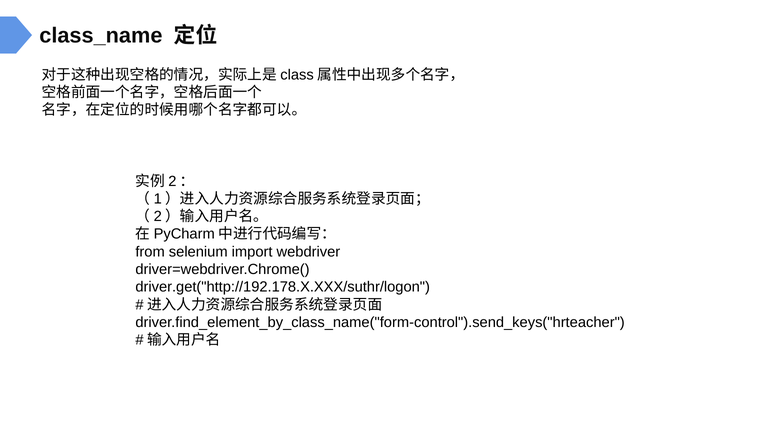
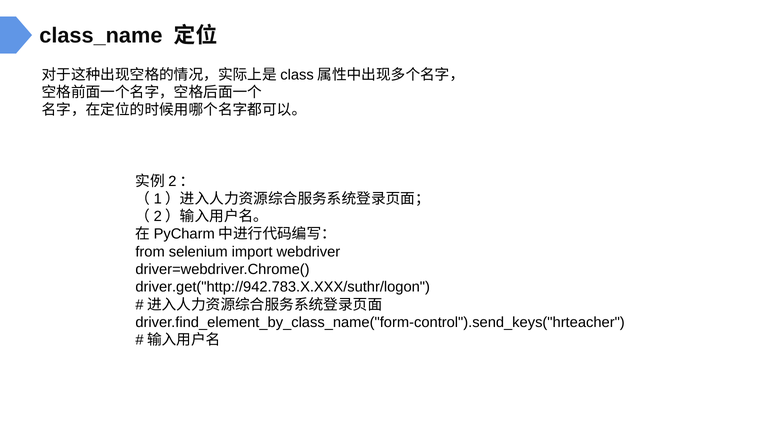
driver.get("http://192.178.X.XXX/suthr/logon: driver.get("http://192.178.X.XXX/suthr/logon -> driver.get("http://942.783.X.XXX/suthr/logon (283, 287)
